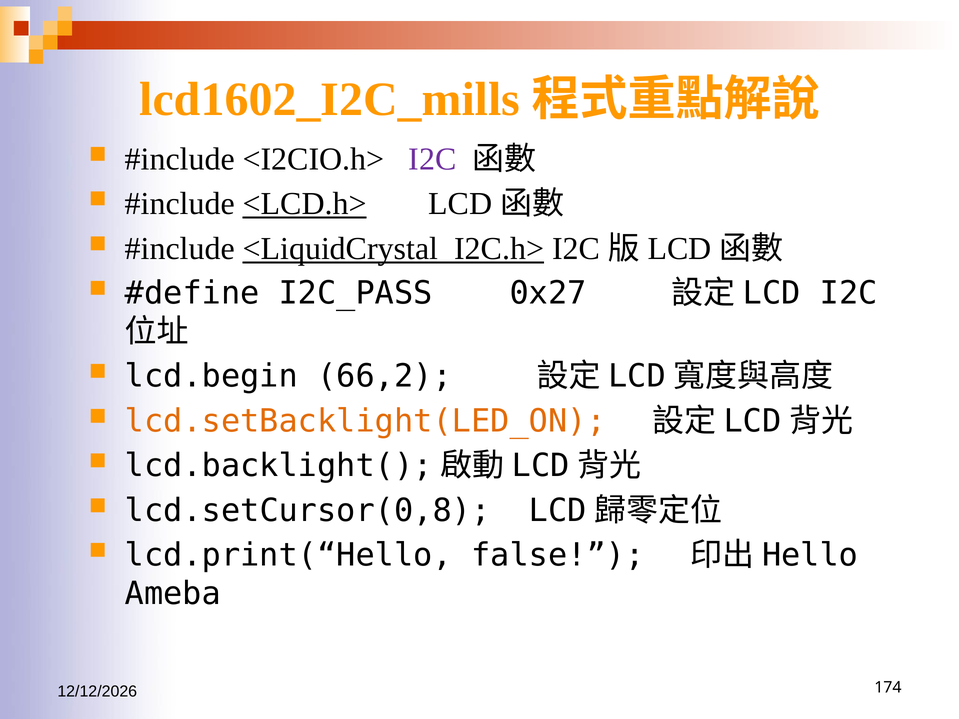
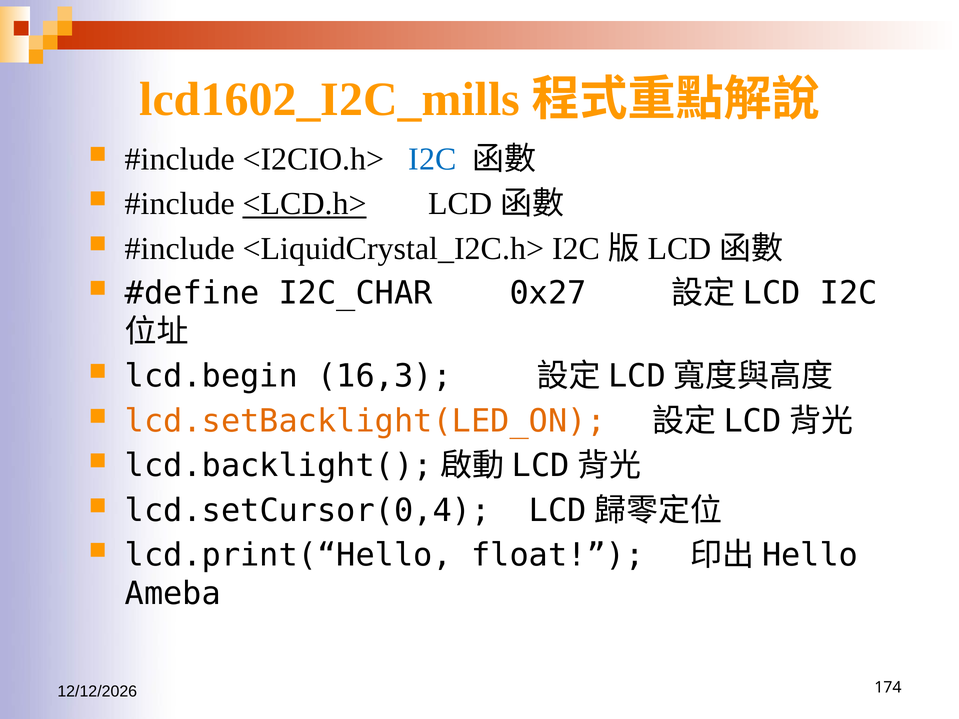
I2C colour: purple -> blue (432, 159)
<LiquidCrystal_I2C.h> underline: present -> none (393, 249)
I2C_PASS: I2C_PASS -> I2C_CHAR (356, 293)
66,2: 66,2 -> 16,3 (385, 377)
lcd.setCursor(0,8: lcd.setCursor(0,8 -> lcd.setCursor(0,4 (308, 511)
false: false -> float (558, 556)
